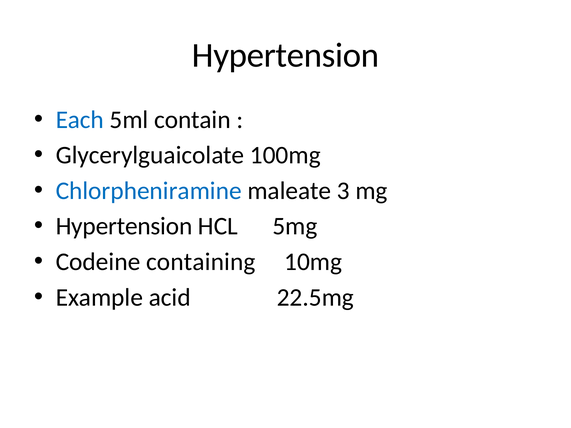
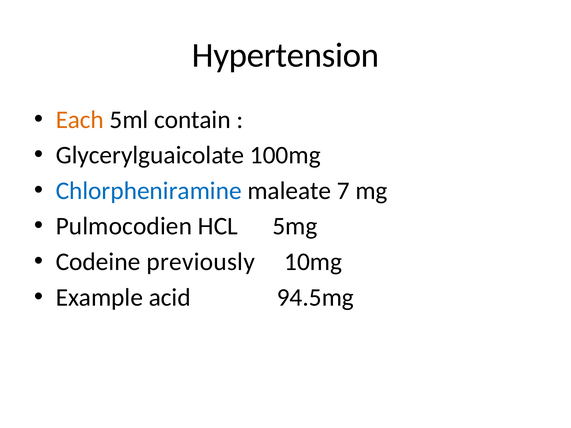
Each colour: blue -> orange (80, 120)
3: 3 -> 7 (343, 191)
Hypertension: Hypertension -> Pulmocodien (124, 226)
containing: containing -> previously (201, 262)
22.5mg: 22.5mg -> 94.5mg (315, 297)
